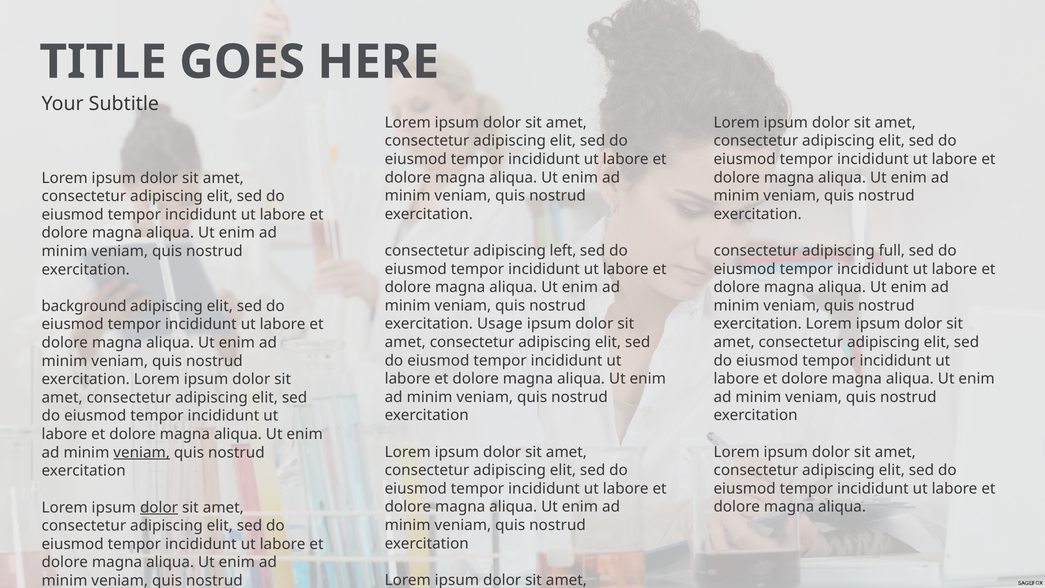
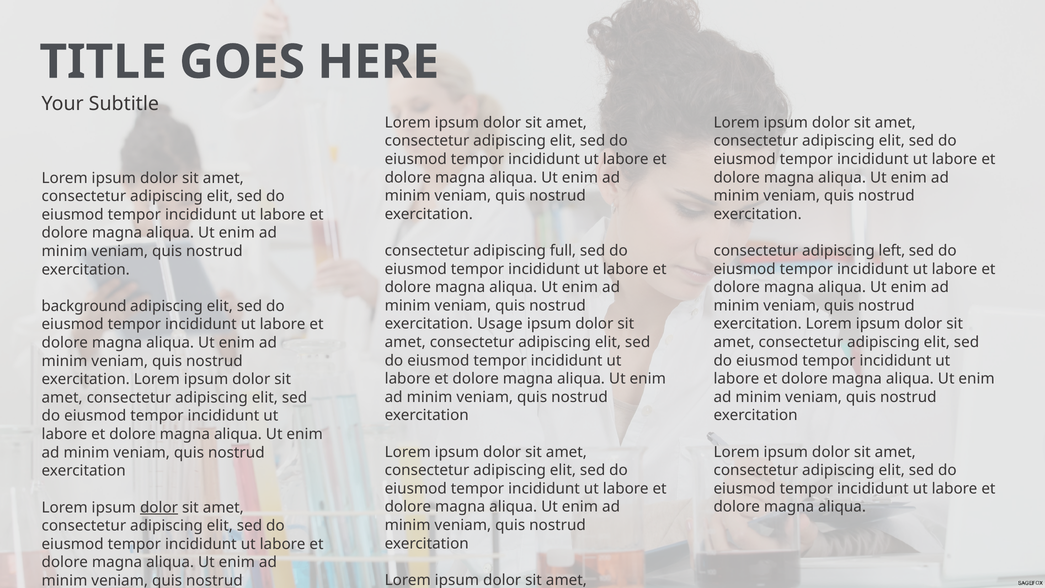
left: left -> full (563, 251)
full: full -> left (892, 251)
veniam underline: present -> none (142, 452)
